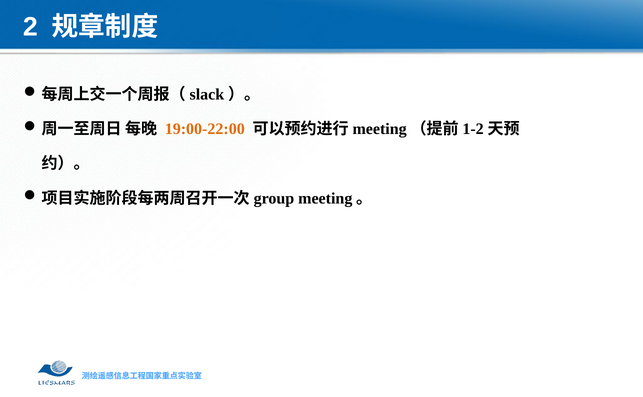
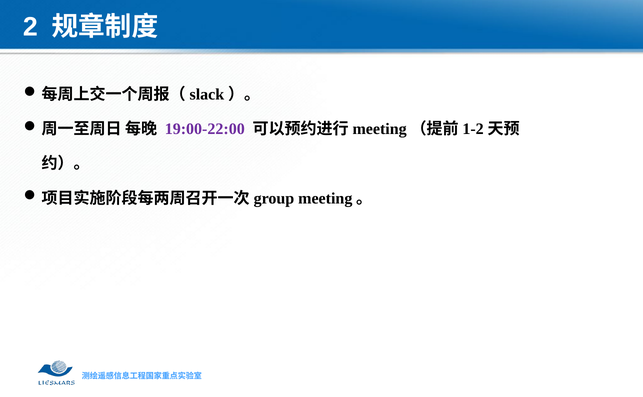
19:00-22:00 colour: orange -> purple (205, 129)
